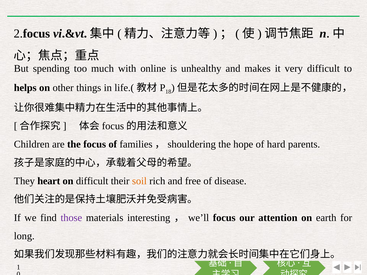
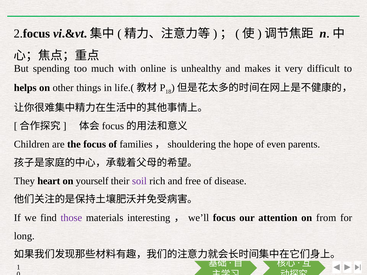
hard: hard -> even (276, 144)
on difficult: difficult -> yourself (92, 181)
soil colour: orange -> purple (139, 181)
earth: earth -> from (326, 218)
